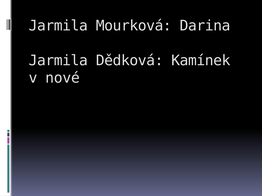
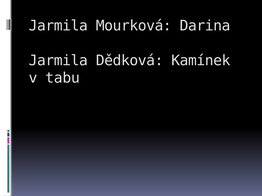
nové: nové -> tabu (63, 78)
